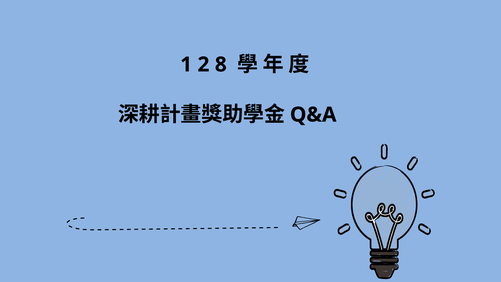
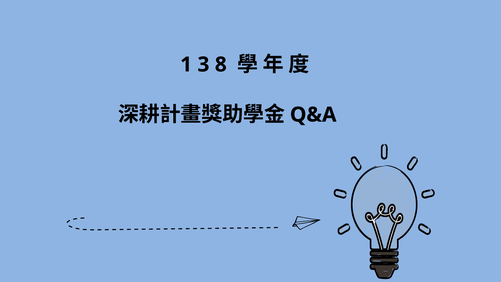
2: 2 -> 3 (203, 65)
